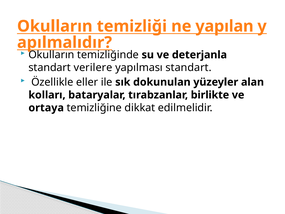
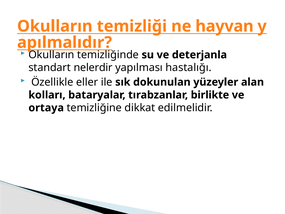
yapılan: yapılan -> hayvan (224, 26)
verilere: verilere -> nelerdir (93, 68)
yapılması standart: standart -> hastalığı (189, 68)
